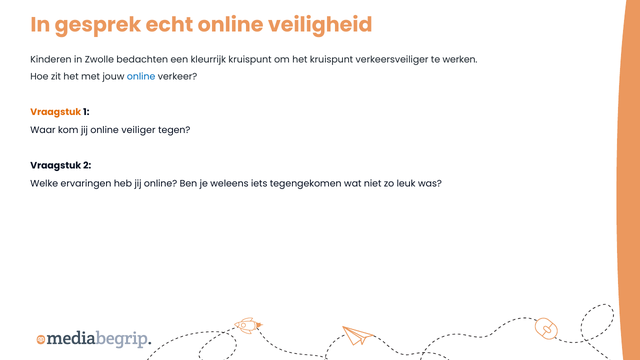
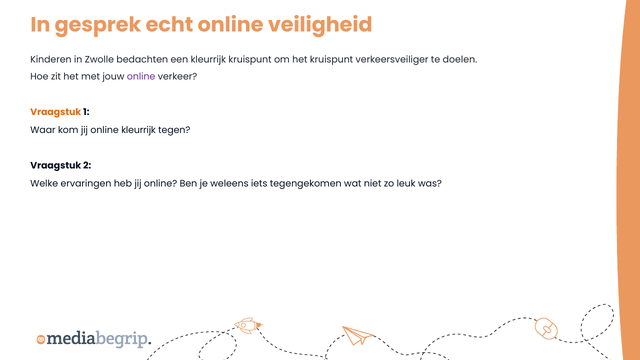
werken: werken -> doelen (460, 60)
online colour: blue -> purple (141, 77)
online veiliger: veiliger -> kleurrijk (139, 130)
